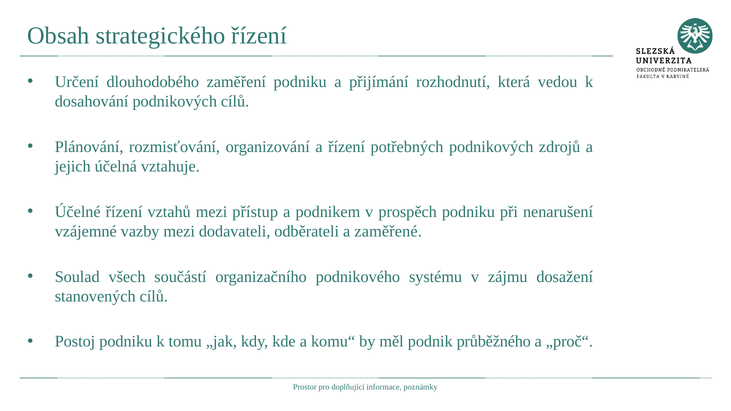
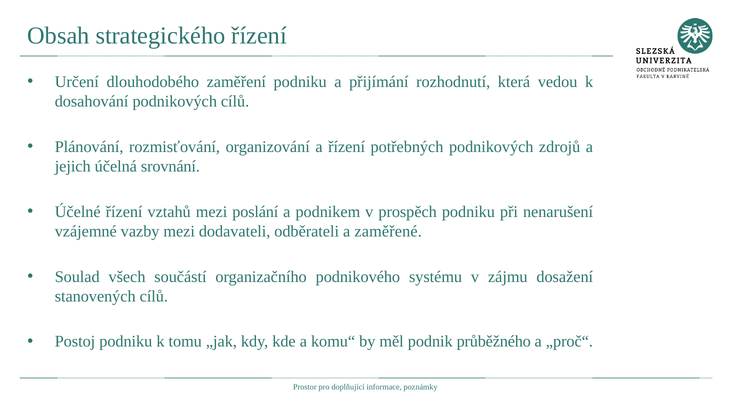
vztahuje: vztahuje -> srovnání (170, 166)
přístup: přístup -> poslání (255, 212)
